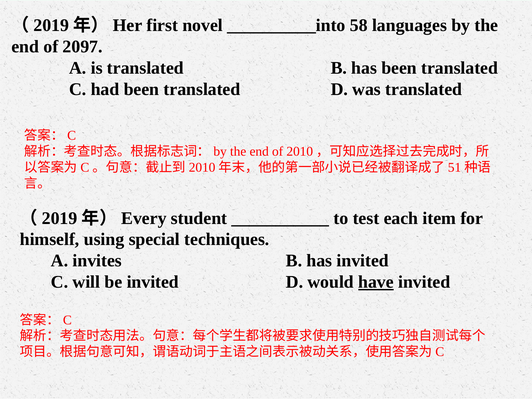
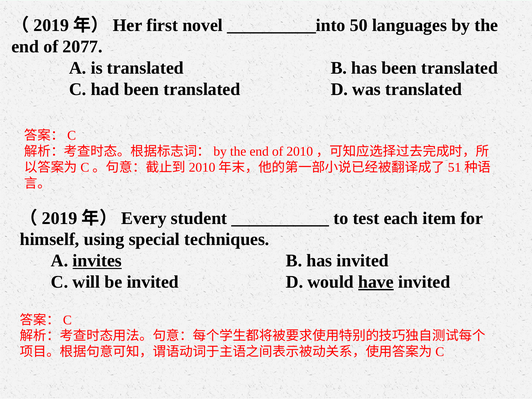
58: 58 -> 50 (359, 25)
2097: 2097 -> 2077 (83, 47)
invites underline: none -> present (97, 261)
